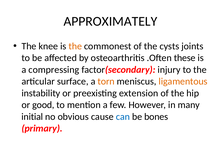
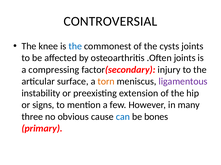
APPROXIMATELY: APPROXIMATELY -> CONTROVERSIAL (110, 21)
the colour: orange -> blue (75, 46)
.Often these: these -> joints (185, 58)
ligamentous colour: orange -> purple (183, 82)
good: good -> signs (43, 105)
initial: initial -> three (32, 117)
